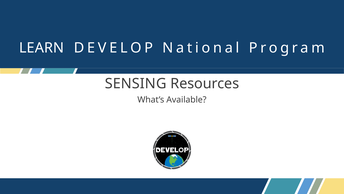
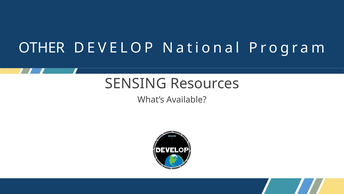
LEARN: LEARN -> OTHER (42, 48)
